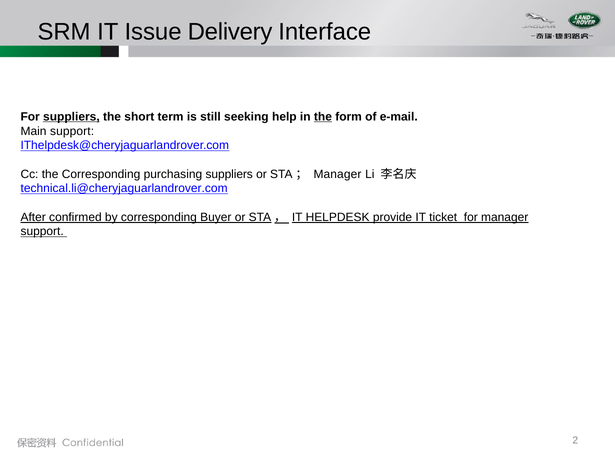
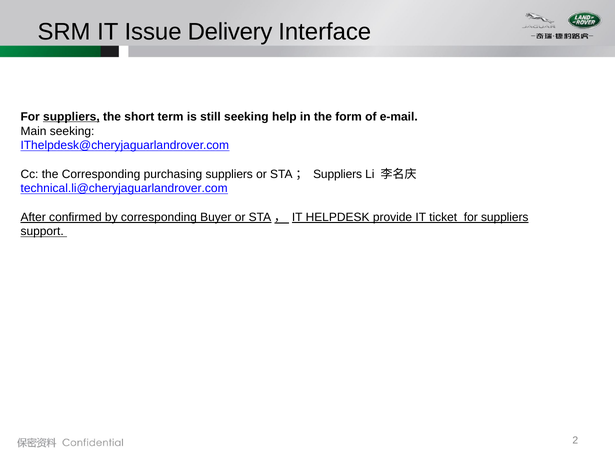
the underline: present -> none (323, 117)
Main support: support -> seeking (72, 131)
Manager: Manager -> Suppliers (338, 174)
ticket for manager: manager -> suppliers (505, 217)
